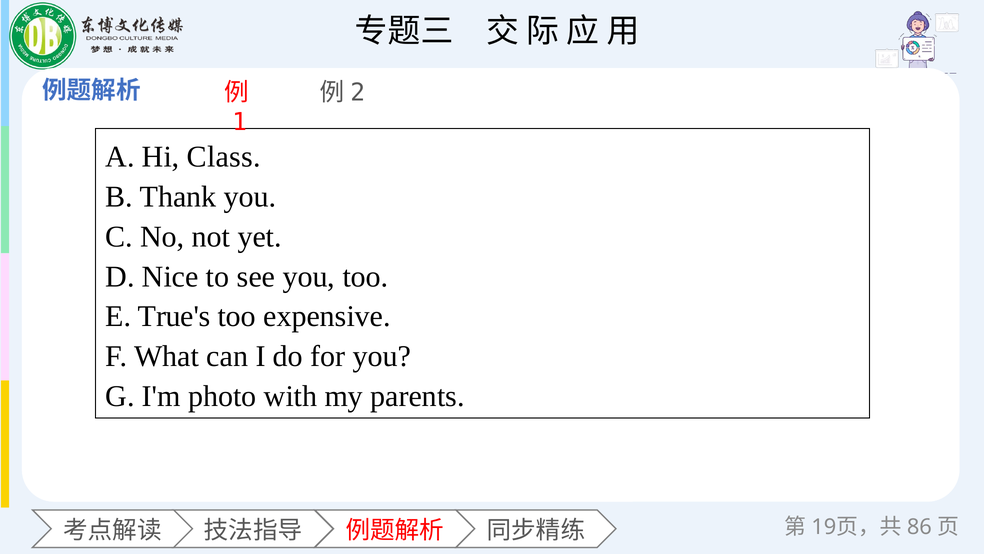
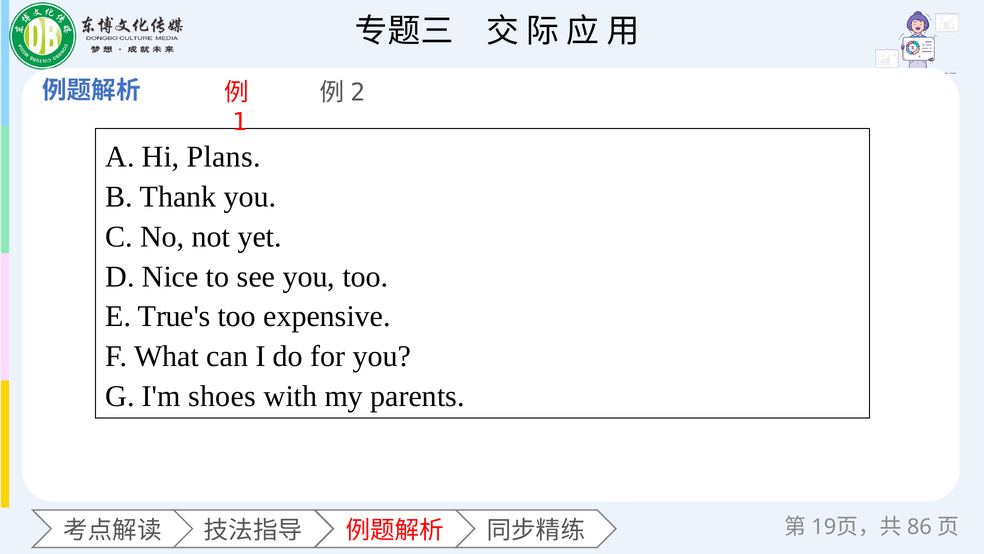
Class: Class -> Plans (224, 157)
photo: photo -> shoes (222, 396)
